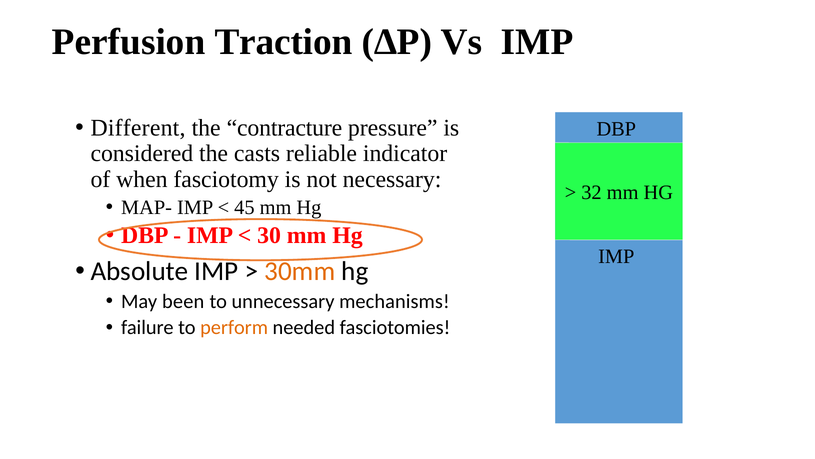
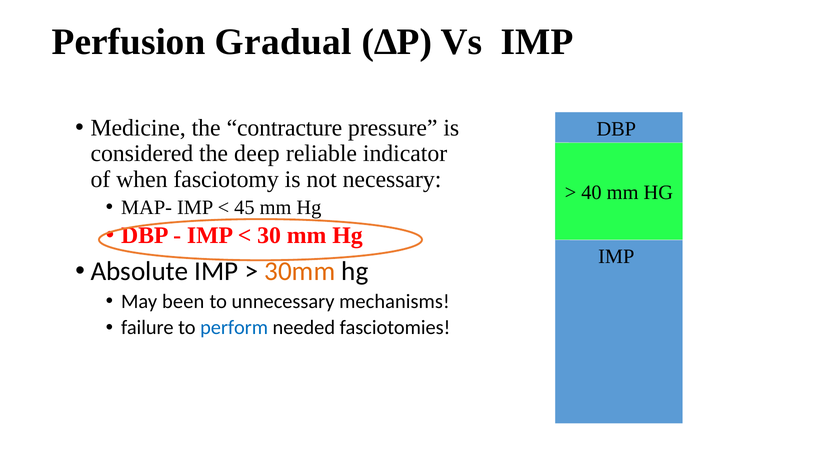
Traction: Traction -> Gradual (283, 42)
Different: Different -> Medicine (138, 128)
casts: casts -> deep (257, 153)
32: 32 -> 40 (591, 192)
perform colour: orange -> blue (234, 327)
